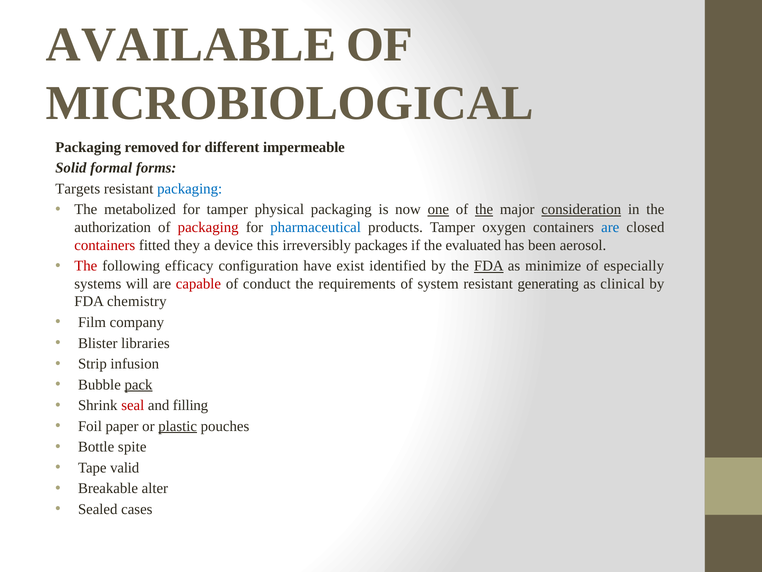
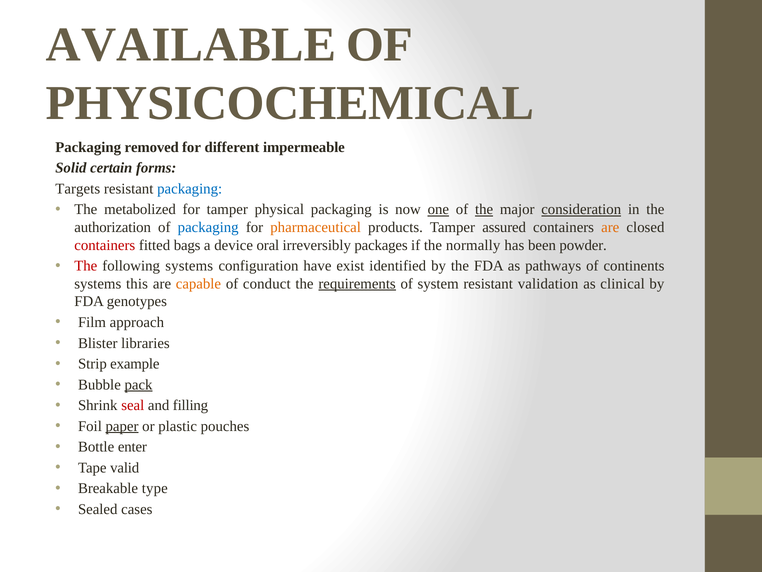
MICROBIOLOGICAL: MICROBIOLOGICAL -> PHYSICOCHEMICAL (290, 103)
formal: formal -> certain (111, 168)
packaging colour: red -> blue (208, 227)
pharmaceutical colour: blue -> orange (316, 227)
oxygen: oxygen -> assured (504, 227)
are colour: blue -> orange (610, 227)
they: they -> bags (187, 245)
this: this -> oral (268, 245)
evaluated: evaluated -> normally (473, 245)
aerosol: aerosol -> powder (583, 245)
following efficacy: efficacy -> systems (189, 266)
FDA underline: present -> none (489, 266)
minimize: minimize -> pathways (553, 266)
especially: especially -> continents (634, 266)
will: will -> this (137, 283)
capable colour: red -> orange (198, 283)
requirements underline: none -> present (357, 283)
generating: generating -> validation (548, 283)
chemistry: chemistry -> genotypes (137, 301)
company: company -> approach (137, 322)
infusion: infusion -> example (135, 364)
paper underline: none -> present (122, 426)
plastic underline: present -> none (178, 426)
spite: spite -> enter (132, 447)
alter: alter -> type (155, 488)
